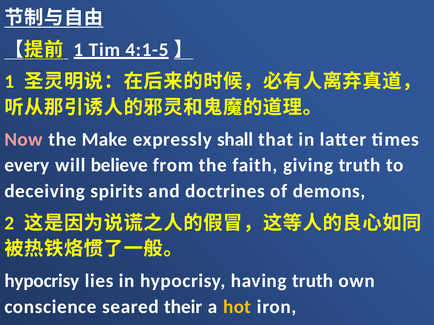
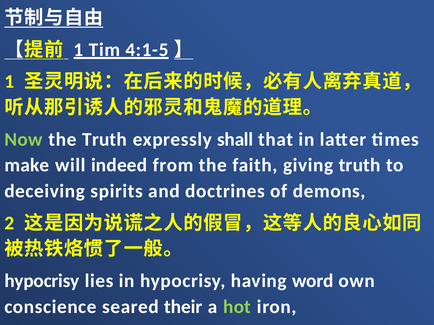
Now colour: pink -> light green (24, 140)
the Make: Make -> Truth (105, 140)
every: every -> make (27, 166)
believe: believe -> indeed (119, 166)
having truth: truth -> word (313, 281)
hot colour: yellow -> light green (237, 307)
